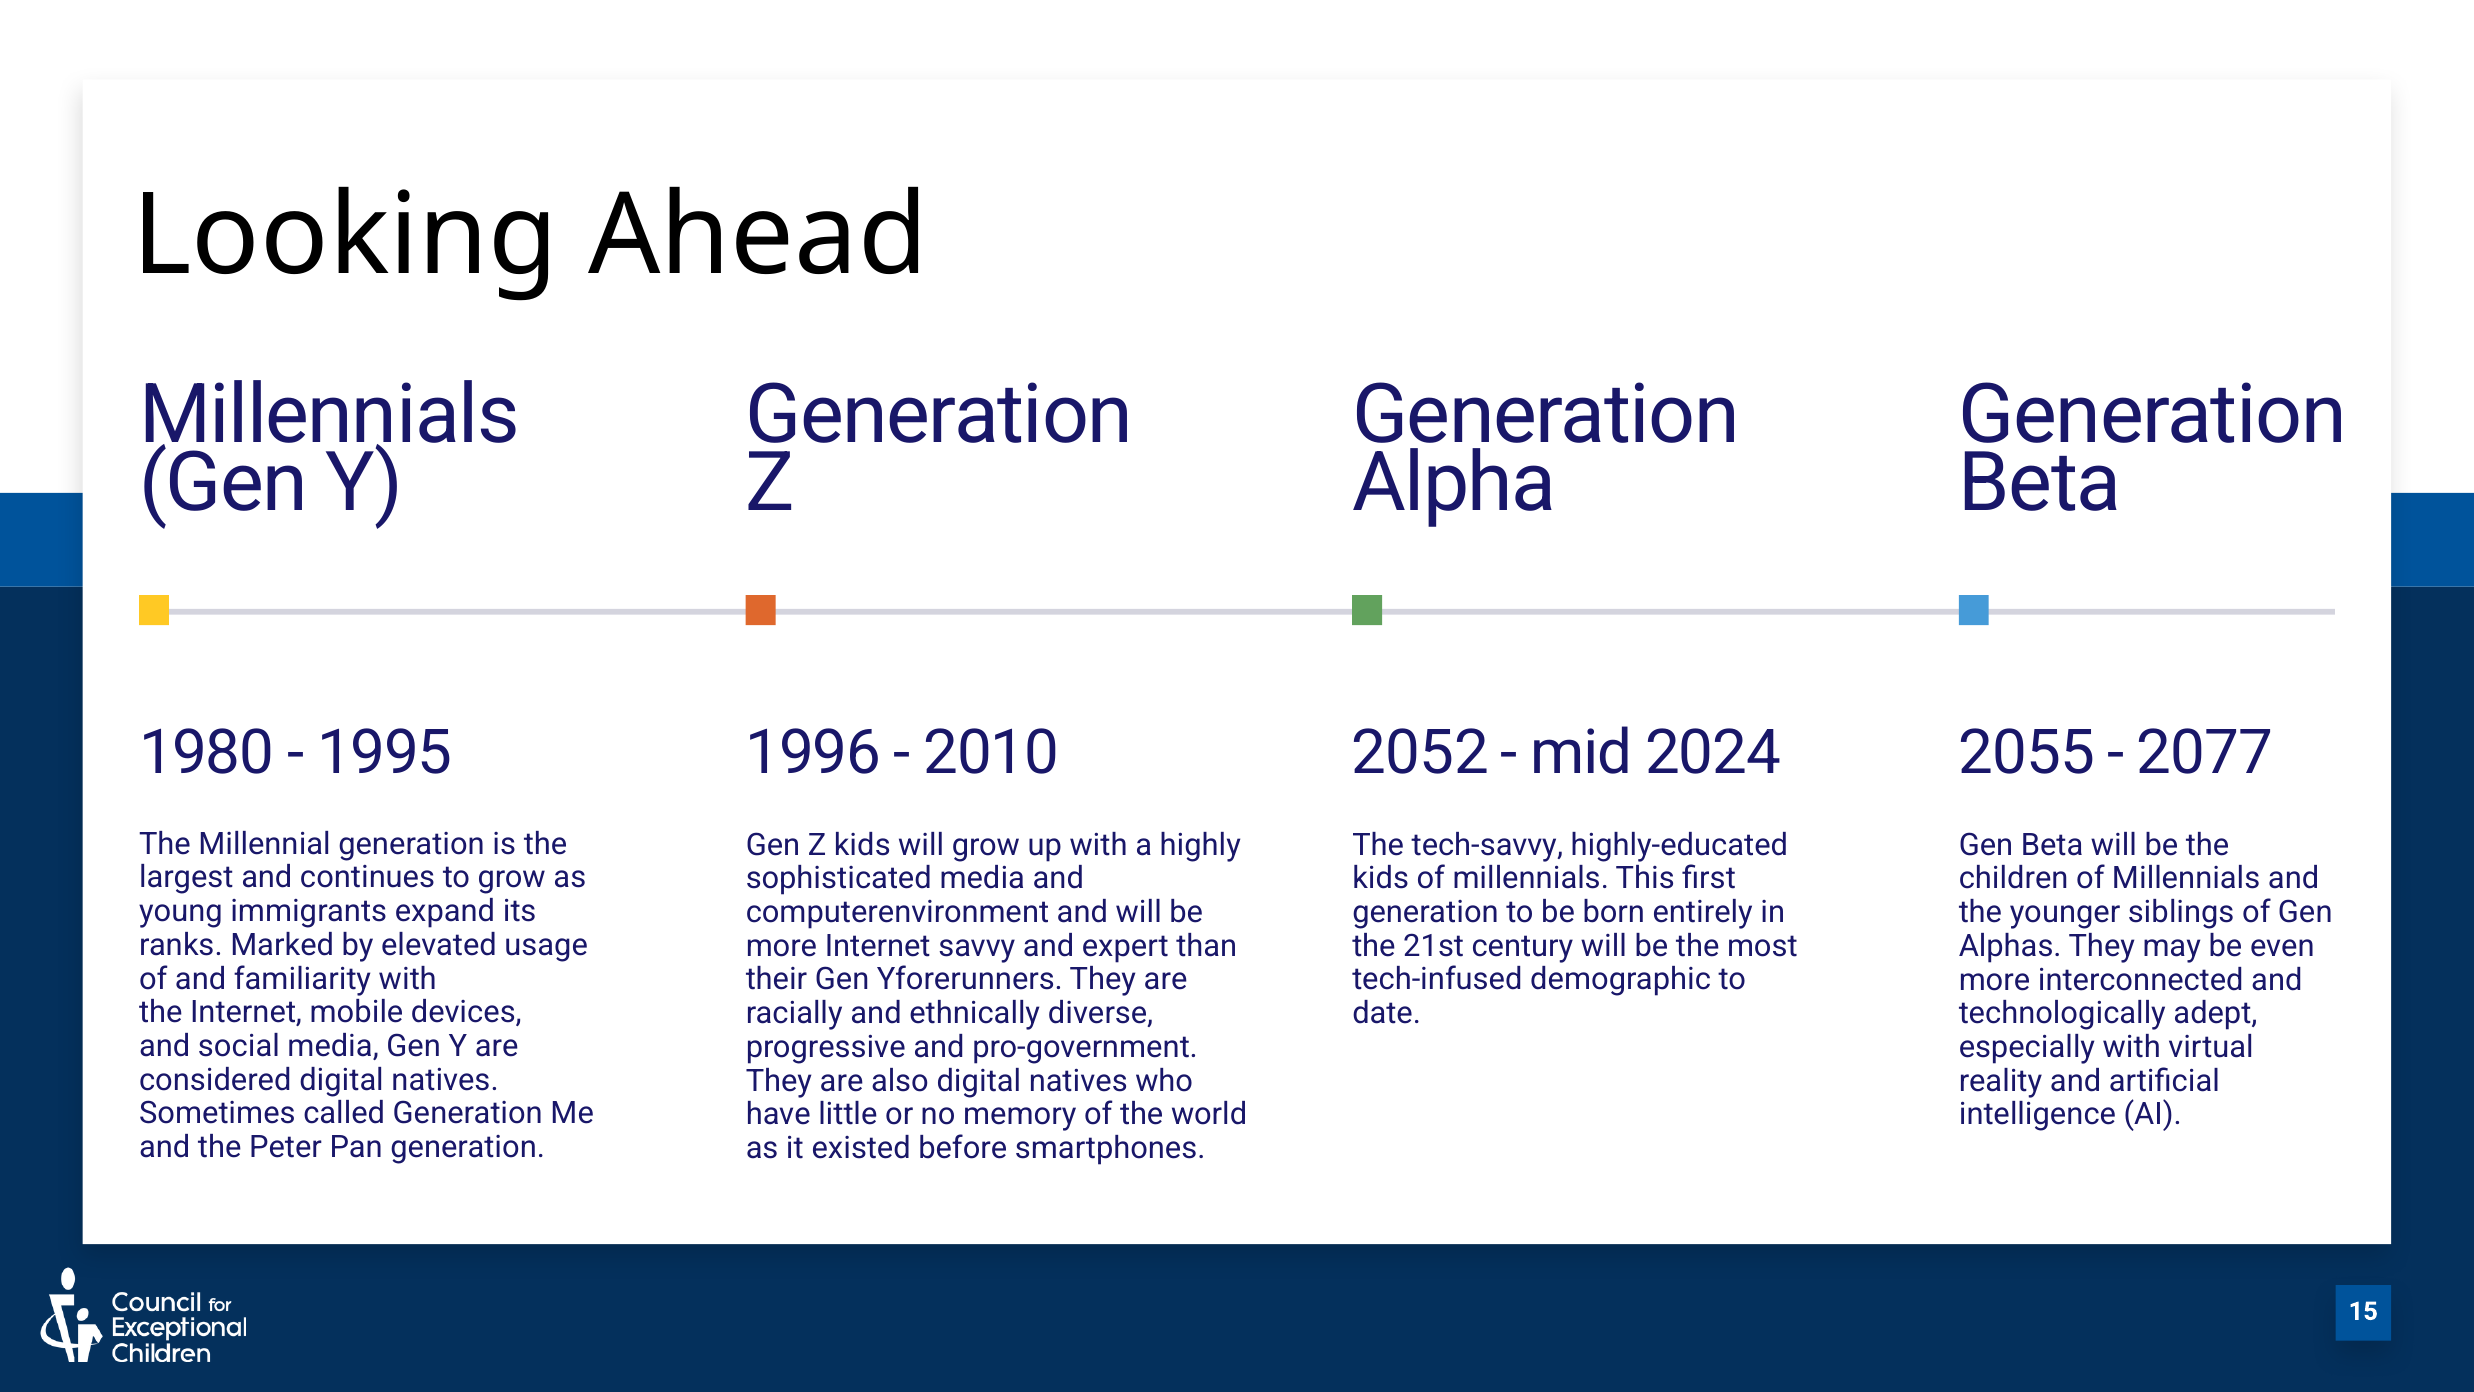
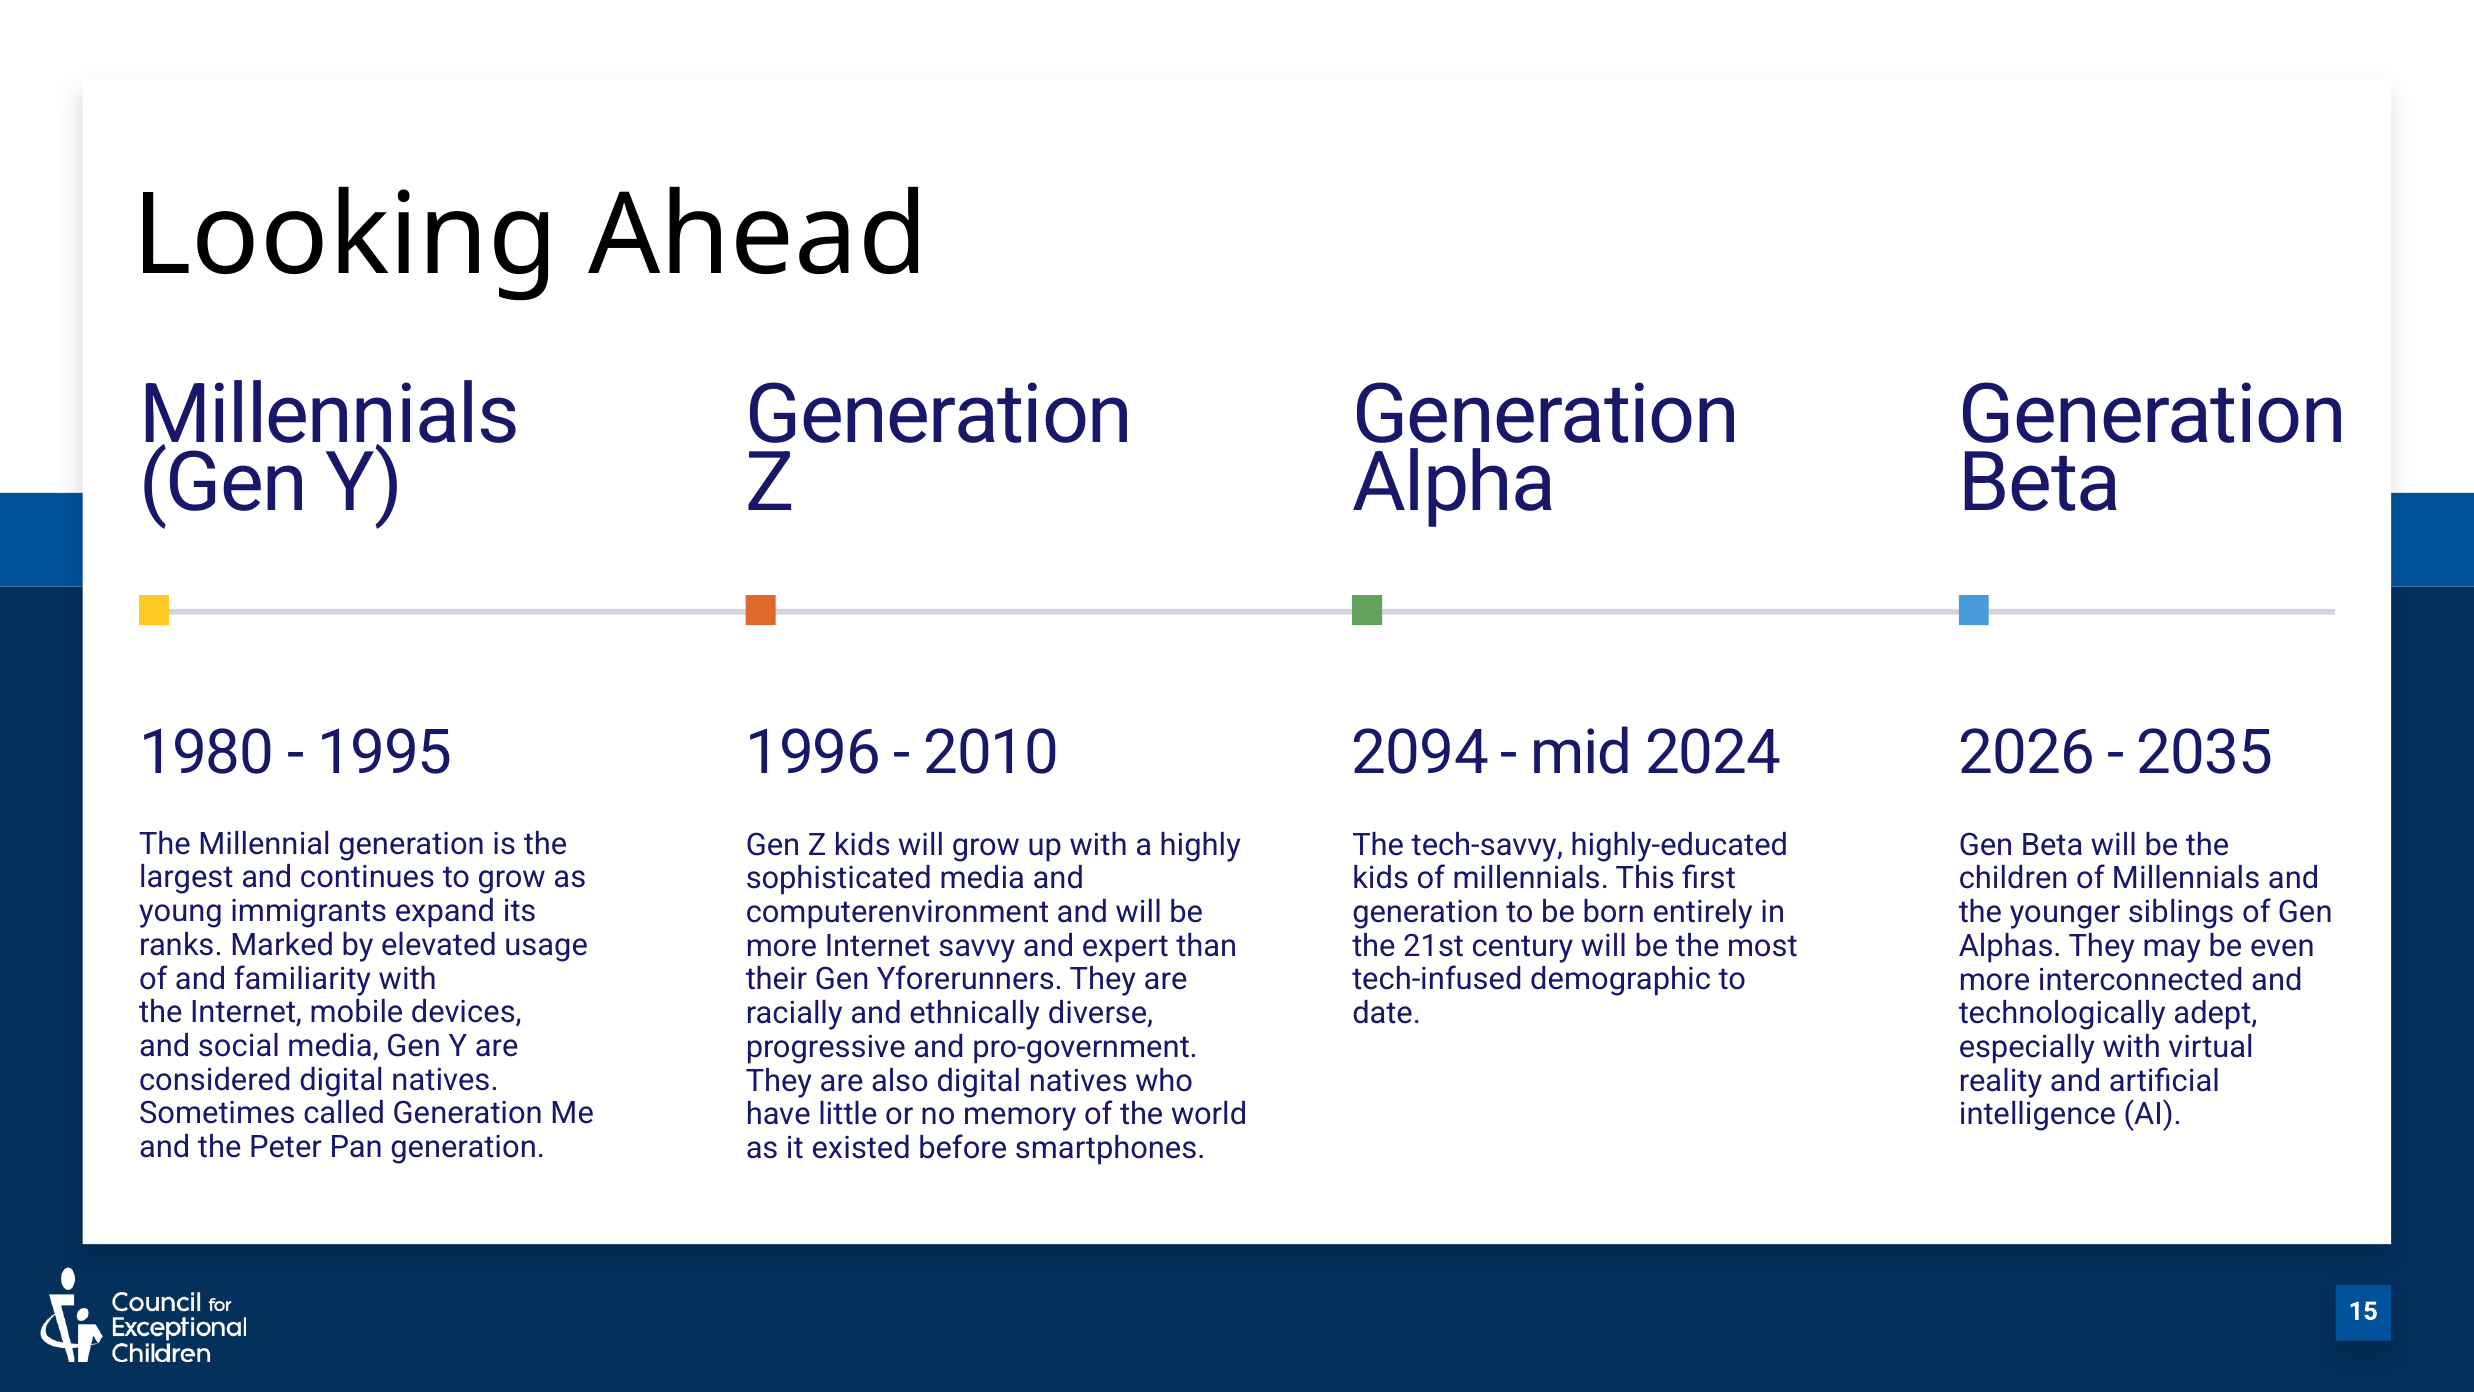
2052: 2052 -> 2094 (1420, 753)
2055: 2055 -> 2026 (2027, 753)
2077: 2077 -> 2035 (2205, 753)
